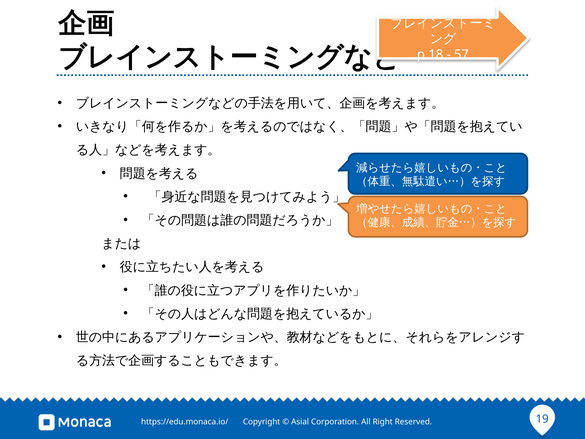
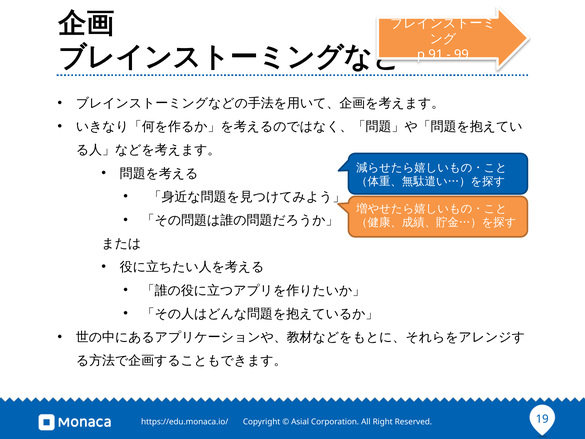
p.18: p.18 -> p.91 (430, 54)
57: 57 -> 99 (461, 54)
